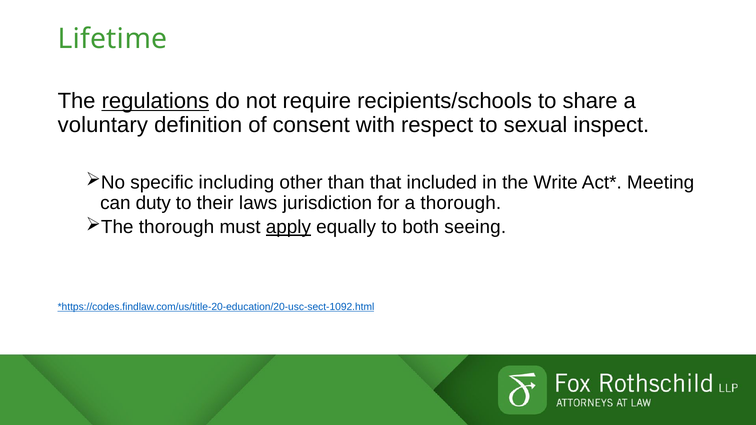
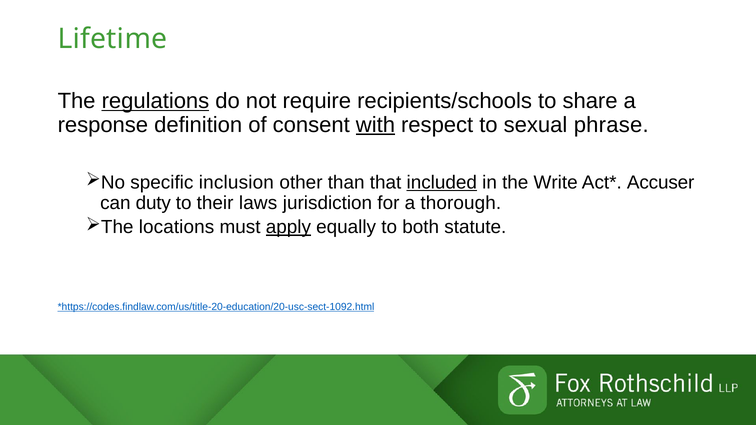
voluntary: voluntary -> response (103, 125)
with underline: none -> present (375, 125)
inspect: inspect -> phrase (611, 125)
including: including -> inclusion (236, 183)
included underline: none -> present (442, 183)
Meeting: Meeting -> Accuser (661, 183)
thorough: thorough -> locations (177, 227)
seeing: seeing -> statute (475, 227)
